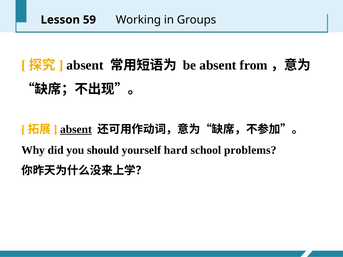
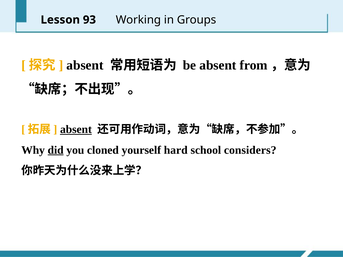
59: 59 -> 93 (89, 20)
did underline: none -> present (56, 150)
should: should -> cloned (103, 150)
problems: problems -> considers (250, 150)
